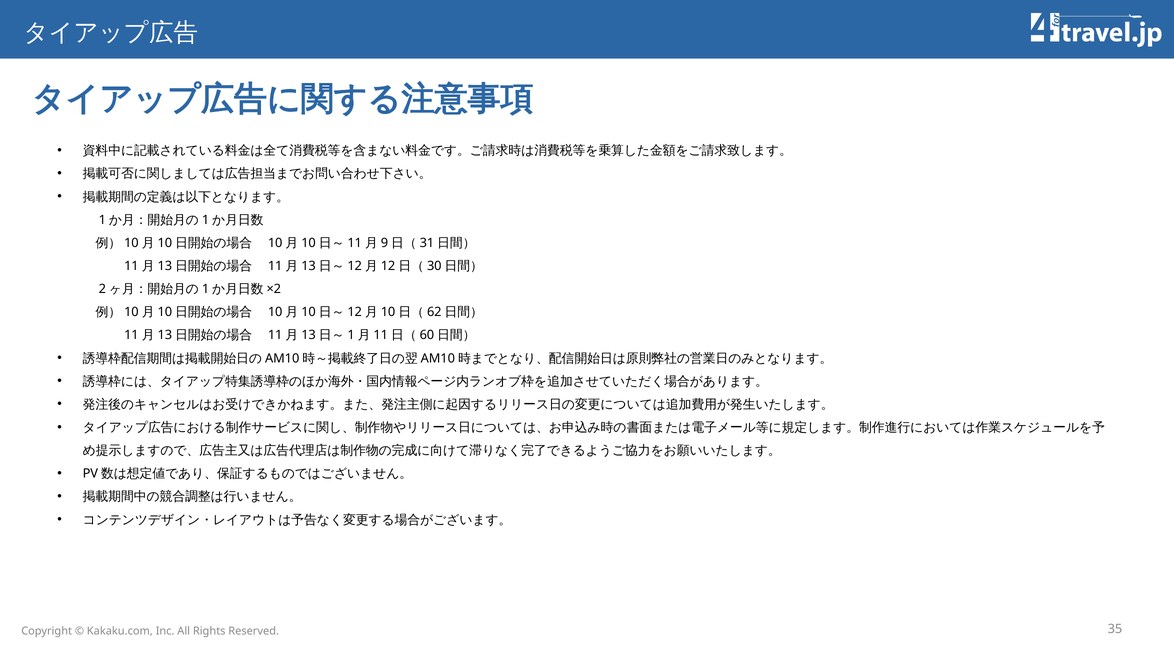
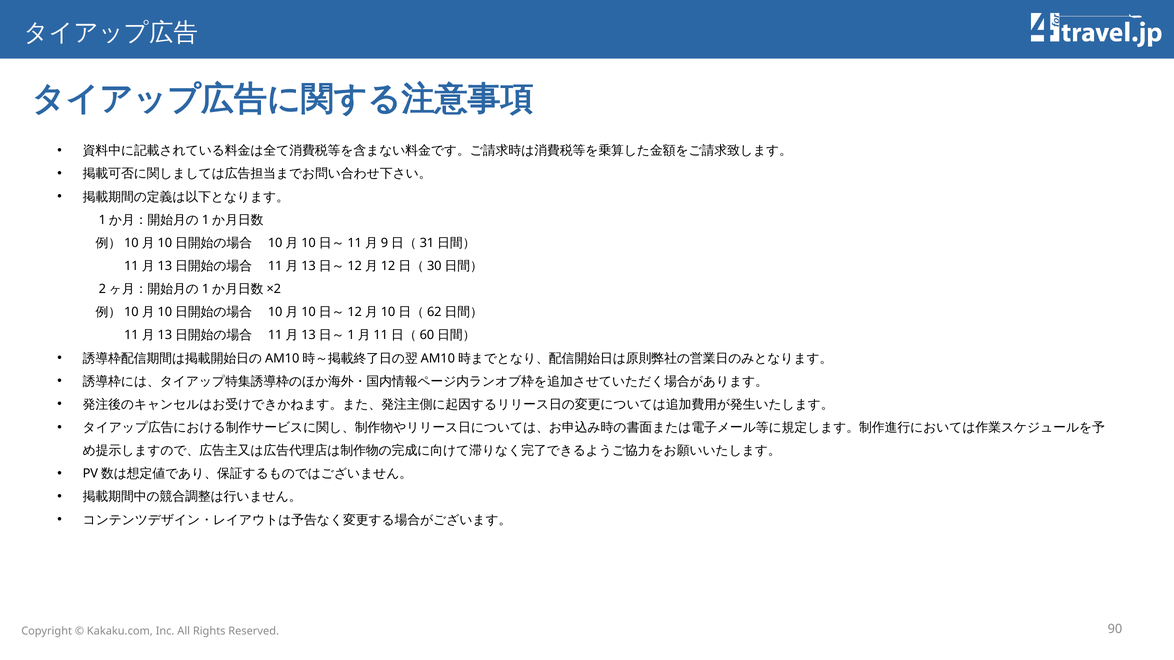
35: 35 -> 90 (1115, 630)
